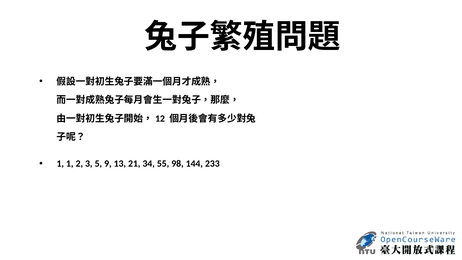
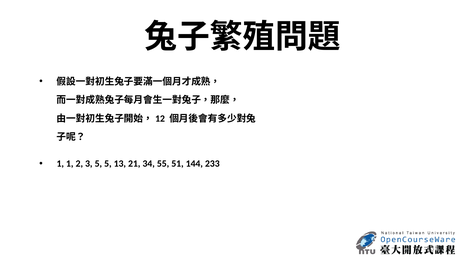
5 9: 9 -> 5 (108, 164)
98: 98 -> 51 (177, 164)
